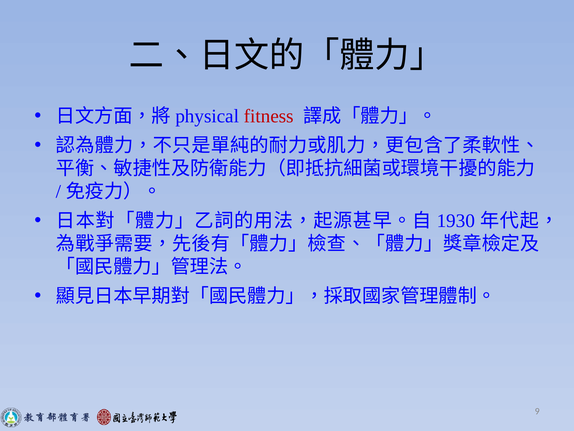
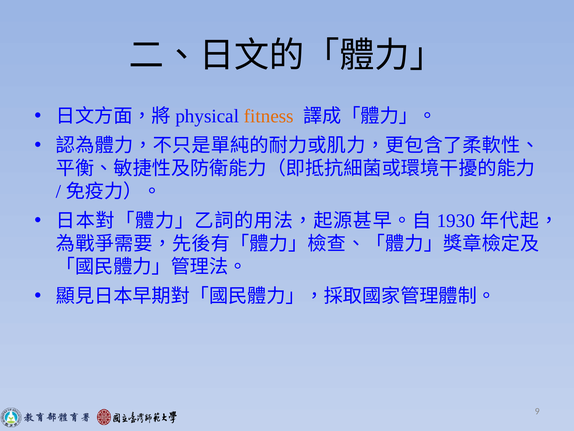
fitness colour: red -> orange (269, 116)
